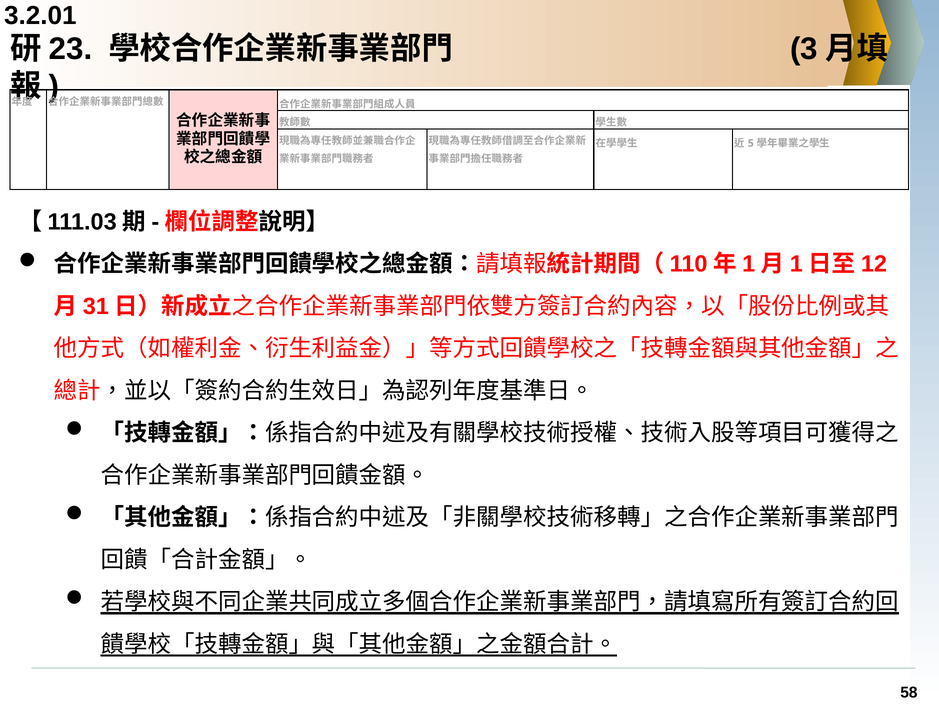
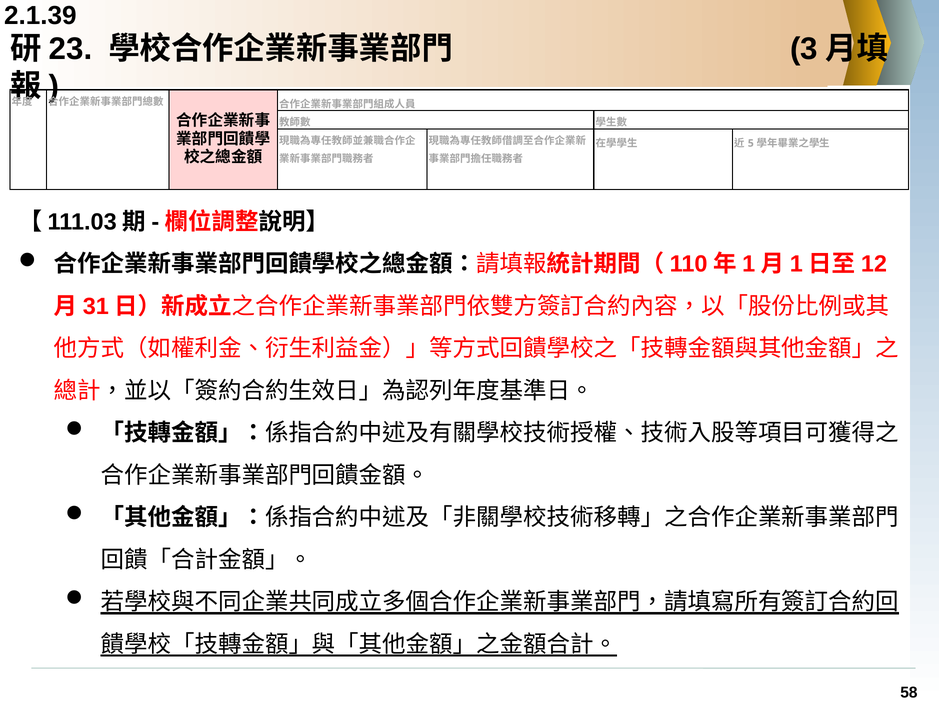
3.2.01: 3.2.01 -> 2.1.39 (40, 16)
